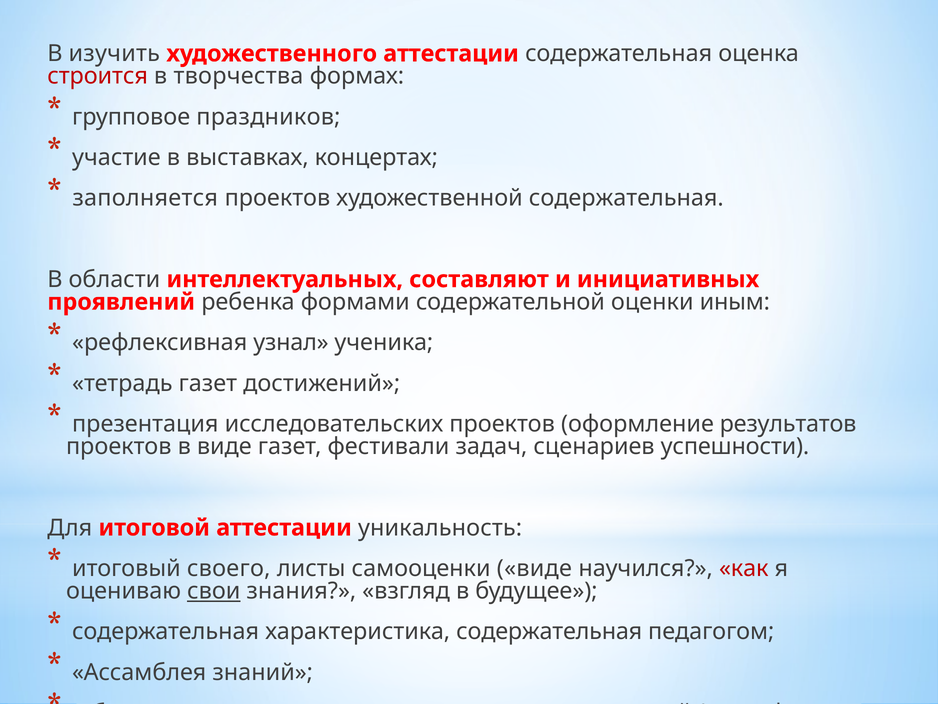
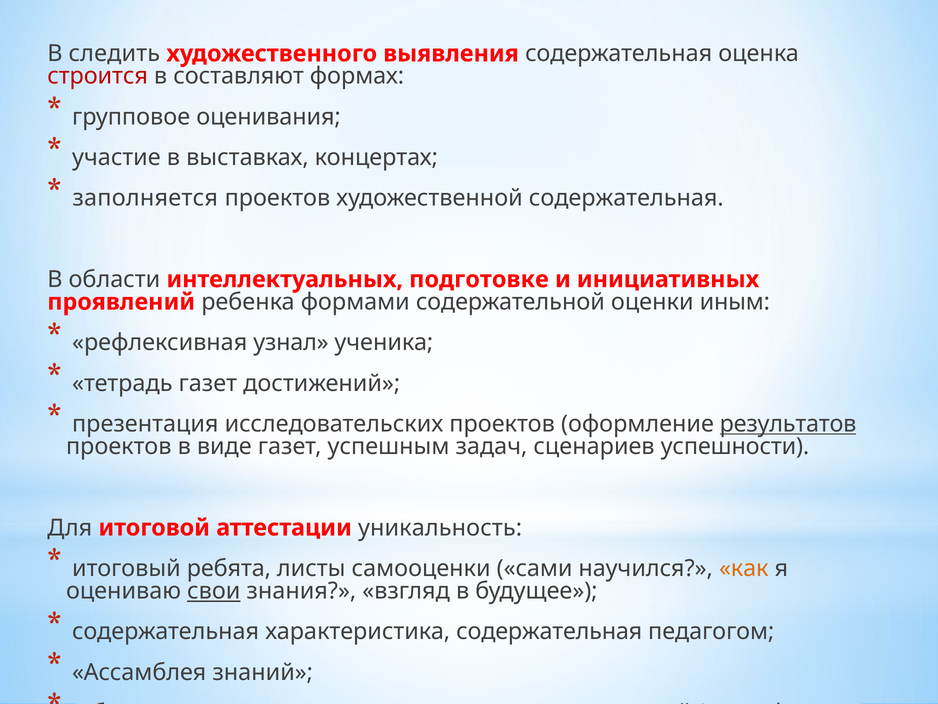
изучить: изучить -> следить (114, 54)
художественного аттестации: аттестации -> выявления (451, 54)
творчества: творчества -> составляют (239, 76)
праздников: праздников -> оценивания (269, 117)
составляют: составляют -> подготовке (479, 279)
результатов underline: none -> present (788, 424)
фестивали: фестивали -> успешным (388, 446)
своего: своего -> ребята (229, 568)
самооценки виде: виде -> сами (535, 568)
как colour: red -> orange (744, 568)
